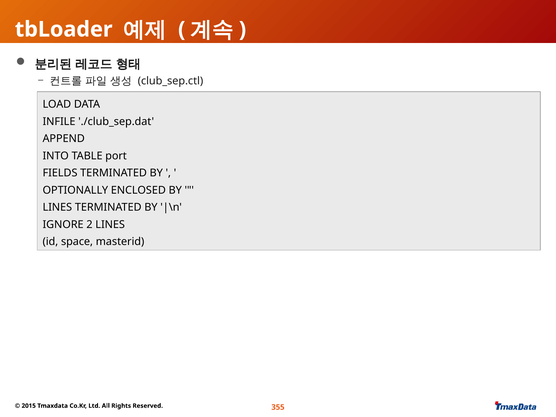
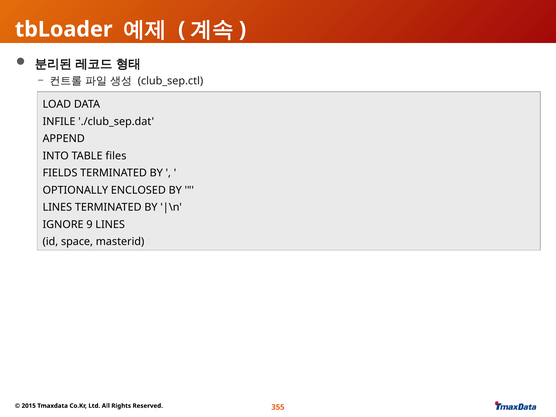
port: port -> files (116, 156)
2: 2 -> 9 (89, 225)
